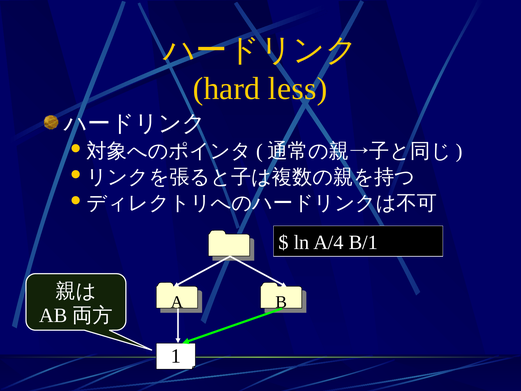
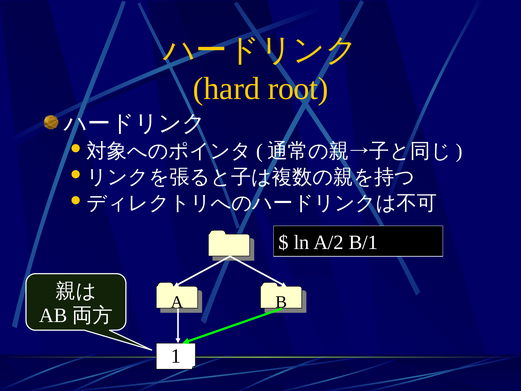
less: less -> root (298, 89)
A/4: A/4 -> A/2 (329, 242)
